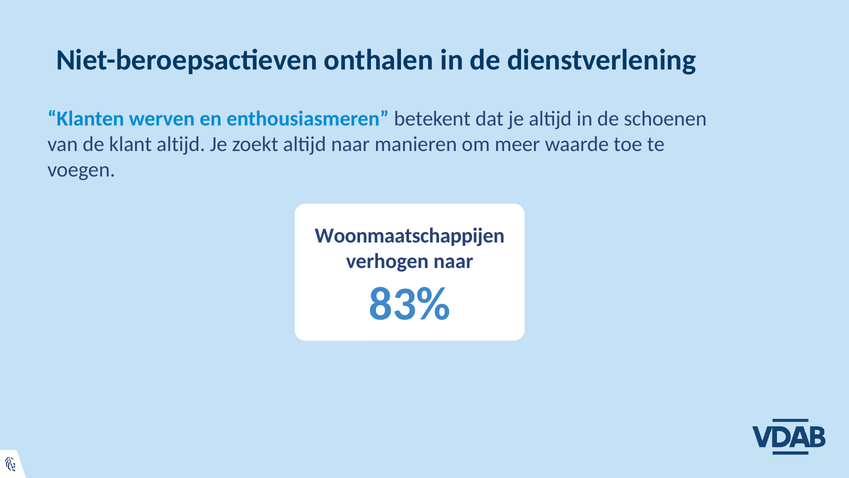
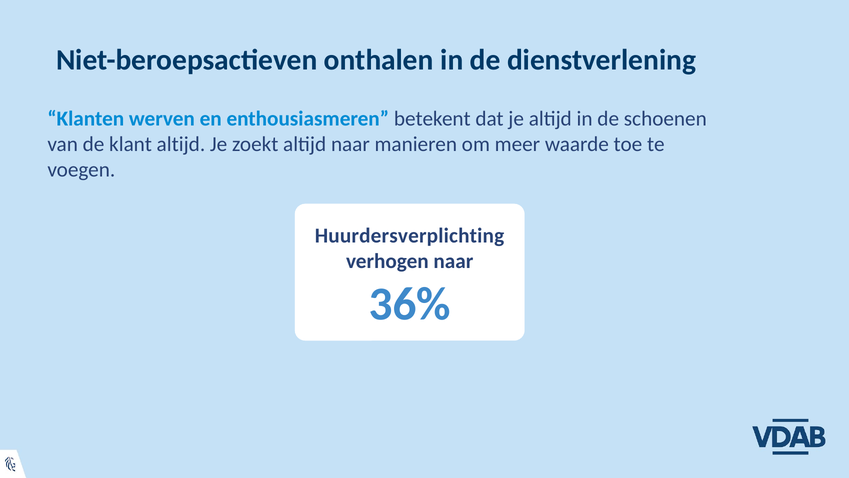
Woonmaatschappijen: Woonmaatschappijen -> Huurdersverplichting (409, 236)
83%: 83% -> 36% (410, 304)
